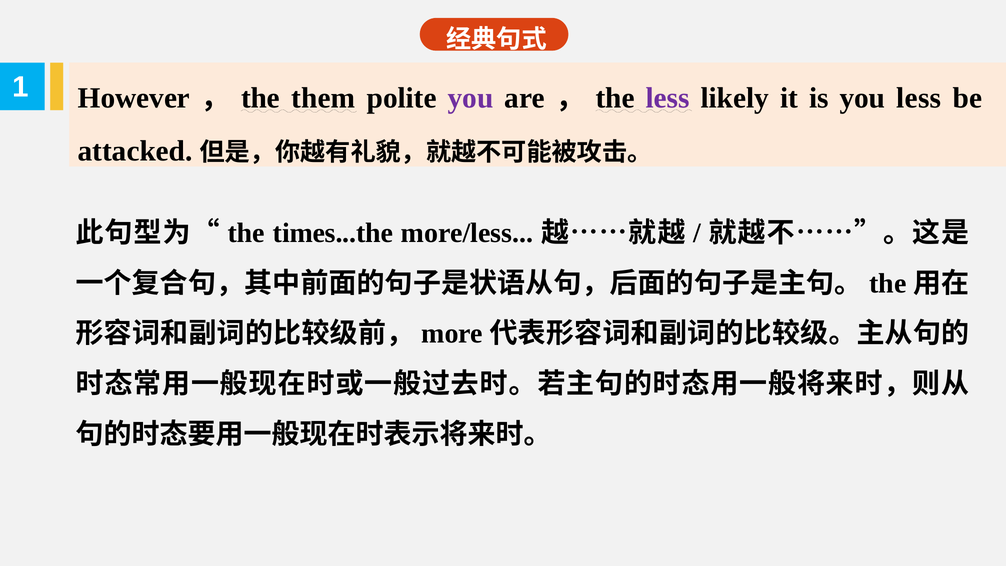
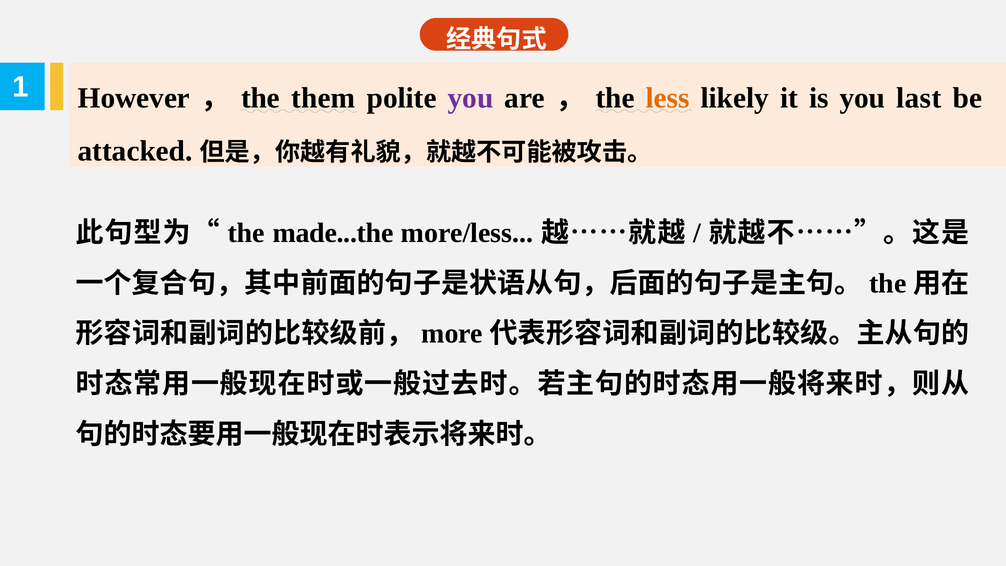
less colour: purple -> orange (668, 98)
you less: less -> last (919, 98)
times...the: times...the -> made...the (333, 233)
